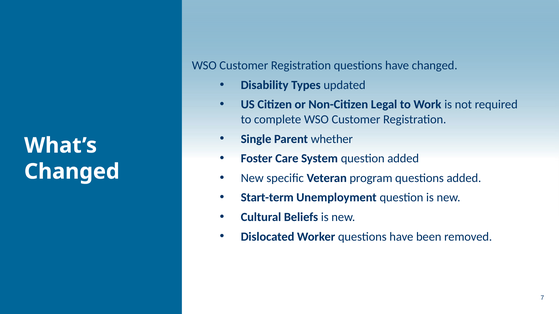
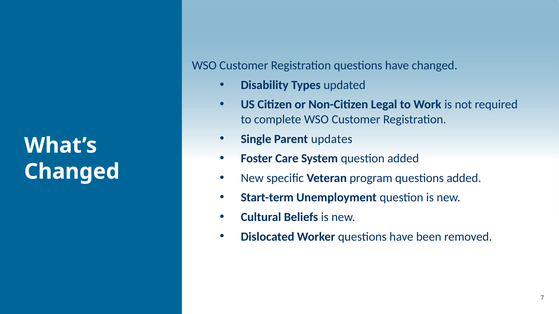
whether: whether -> updates (332, 139)
